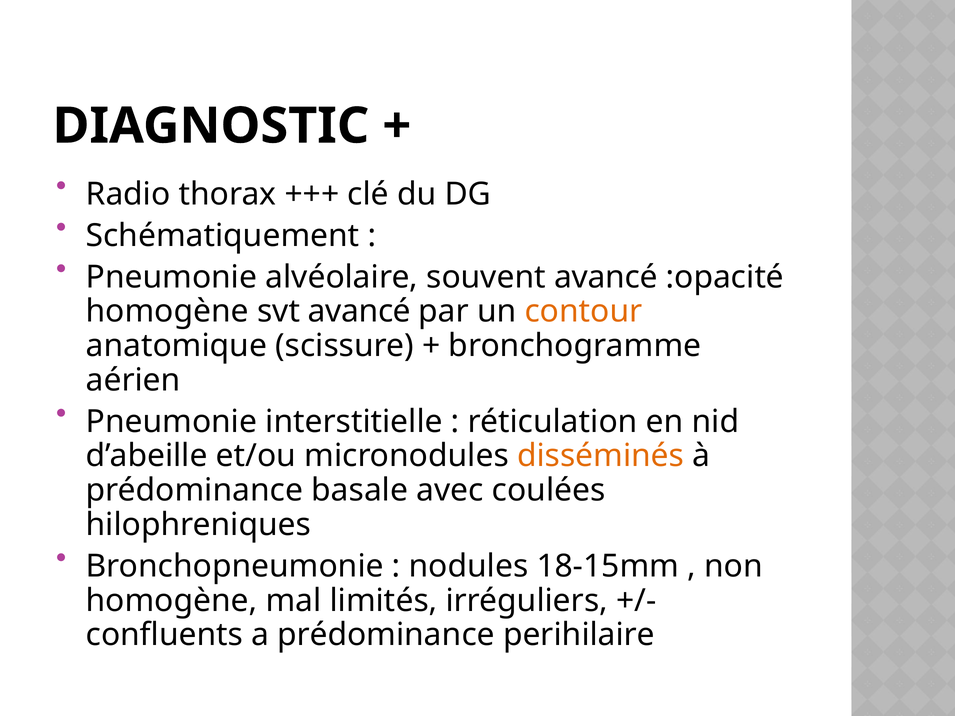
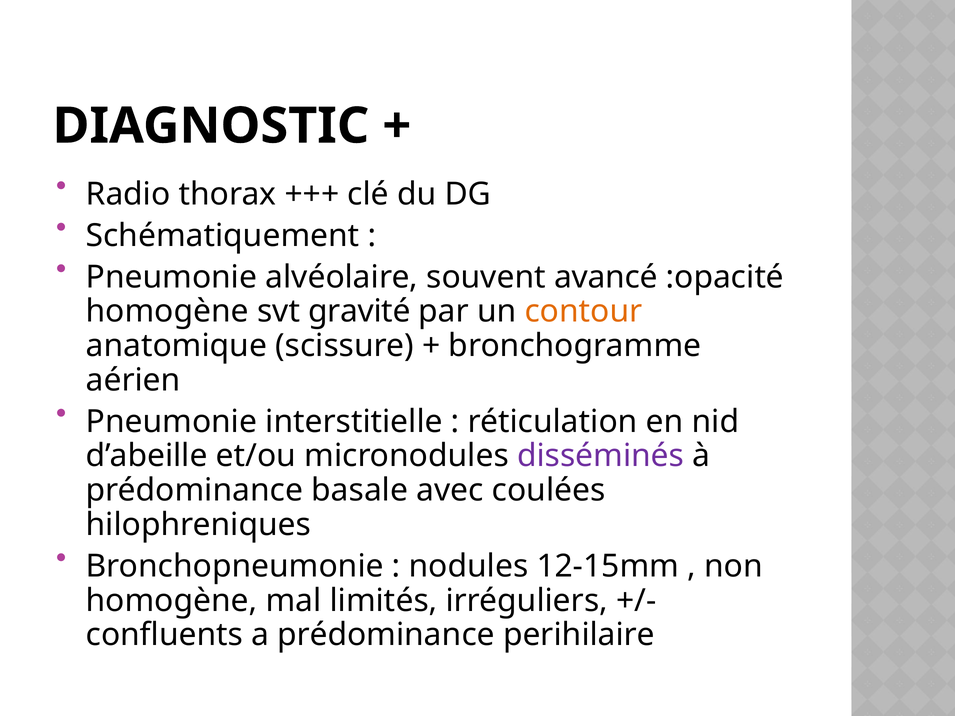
svt avancé: avancé -> gravité (359, 312)
disséminés colour: orange -> purple (601, 456)
18-15mm: 18-15mm -> 12-15mm (608, 566)
